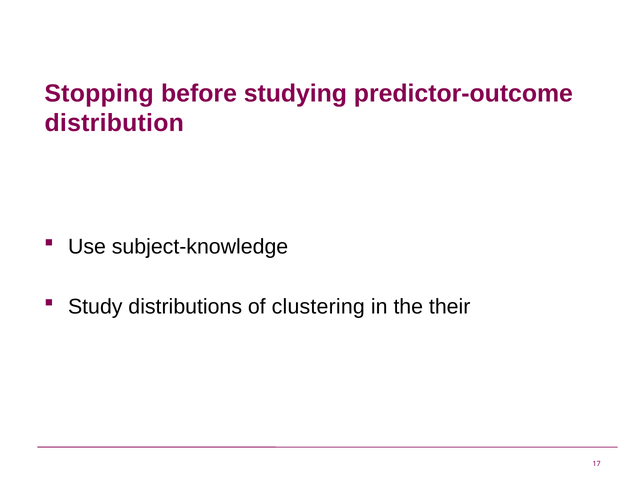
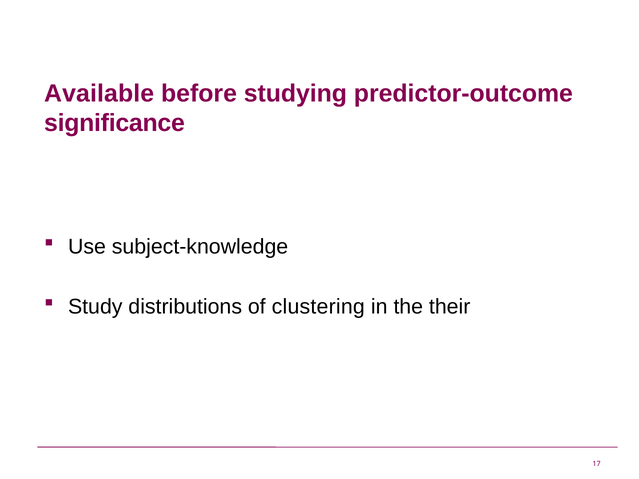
Stopping: Stopping -> Available (99, 94)
distribution: distribution -> significance (114, 123)
